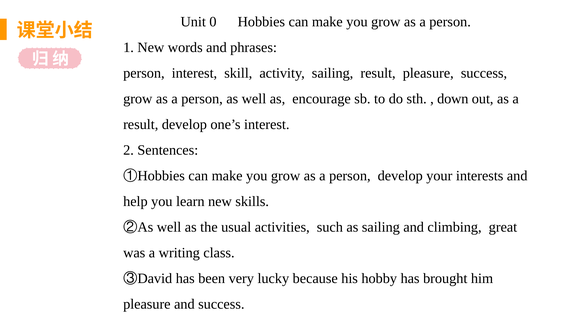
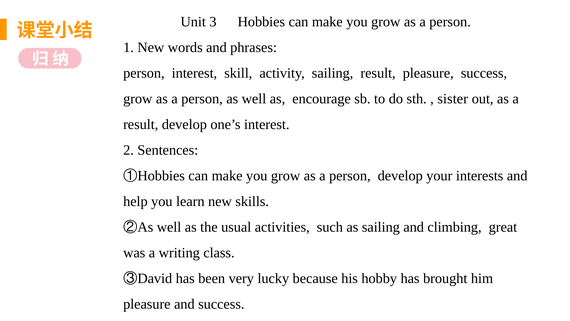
0: 0 -> 3 (213, 22)
down: down -> sister (453, 99)
